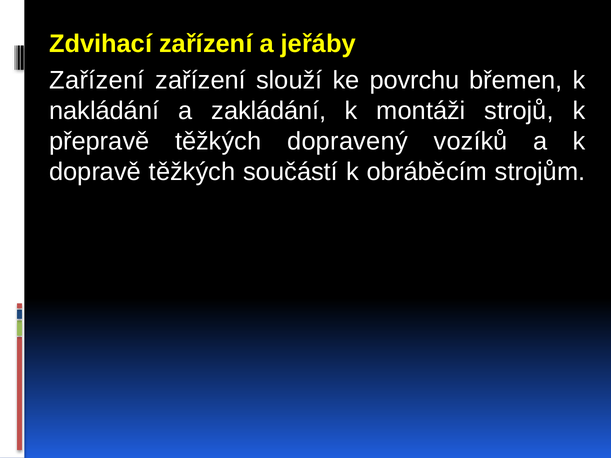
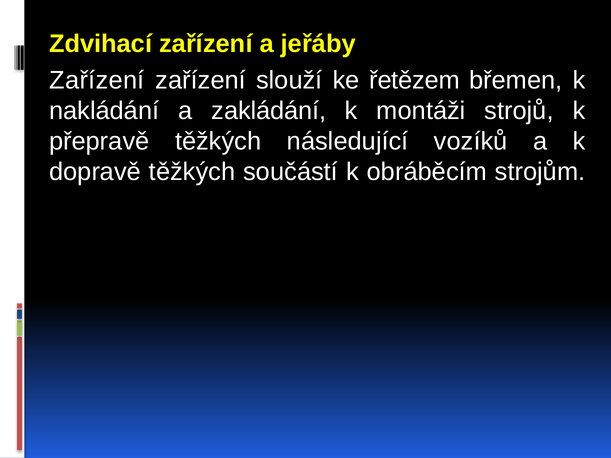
povrchu: povrchu -> řetězem (415, 80)
dopravený: dopravený -> následující (348, 142)
